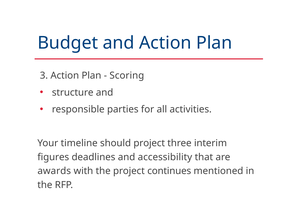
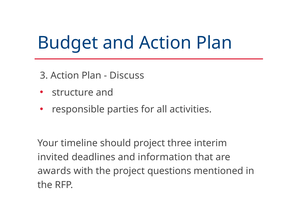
Scoring: Scoring -> Discuss (127, 76)
figures: figures -> invited (53, 157)
accessibility: accessibility -> information (165, 157)
continues: continues -> questions (169, 171)
